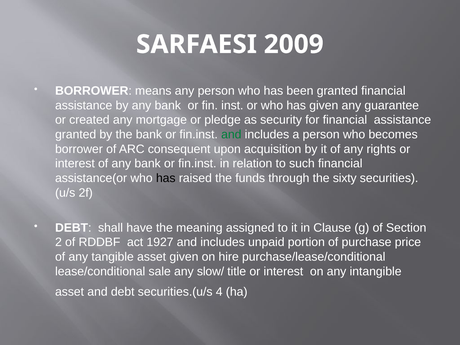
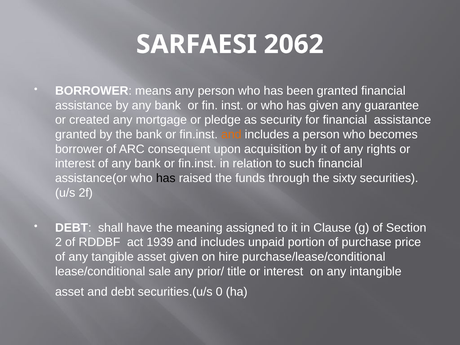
2009: 2009 -> 2062 (294, 44)
and colour: green -> orange (231, 135)
1927: 1927 -> 1939 (160, 242)
slow/: slow/ -> prior/ (211, 271)
4: 4 -> 0 (219, 292)
